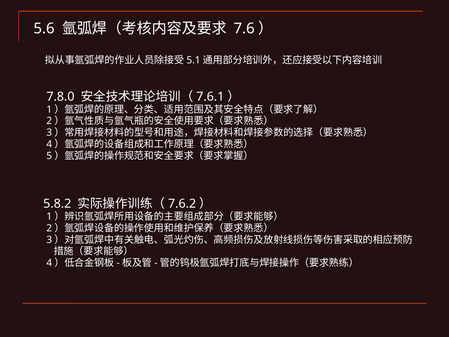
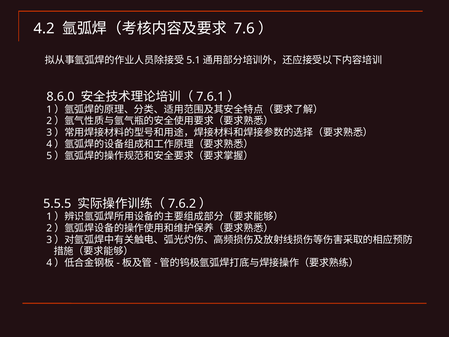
5.6: 5.6 -> 4.2 (44, 29)
7.8.0: 7.8.0 -> 8.6.0 (60, 96)
5.8.2: 5.8.2 -> 5.5.5 (57, 204)
